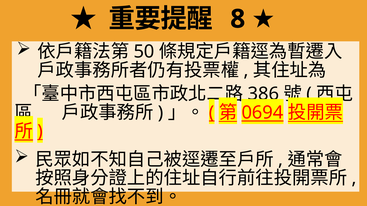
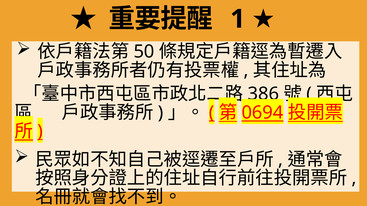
8: 8 -> 1 (238, 19)
